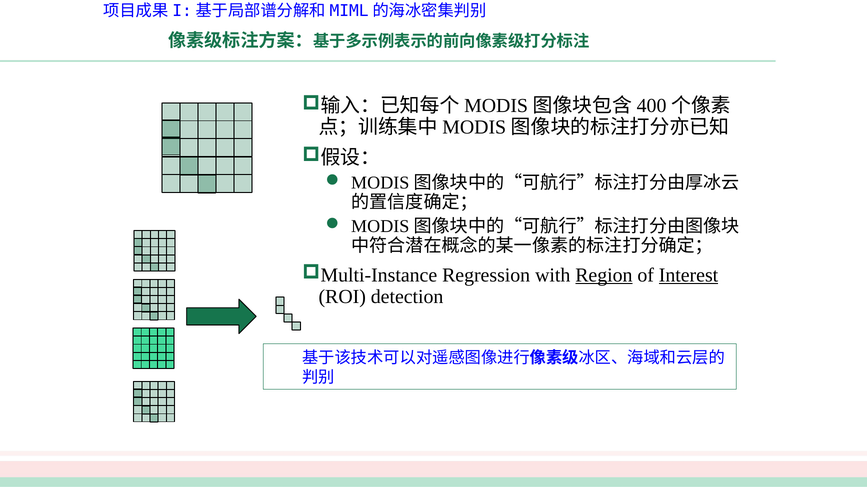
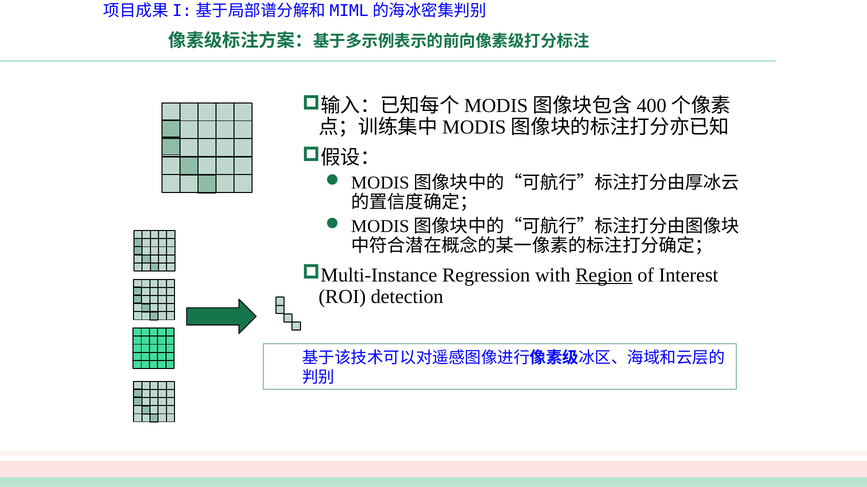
Interest underline: present -> none (689, 276)
